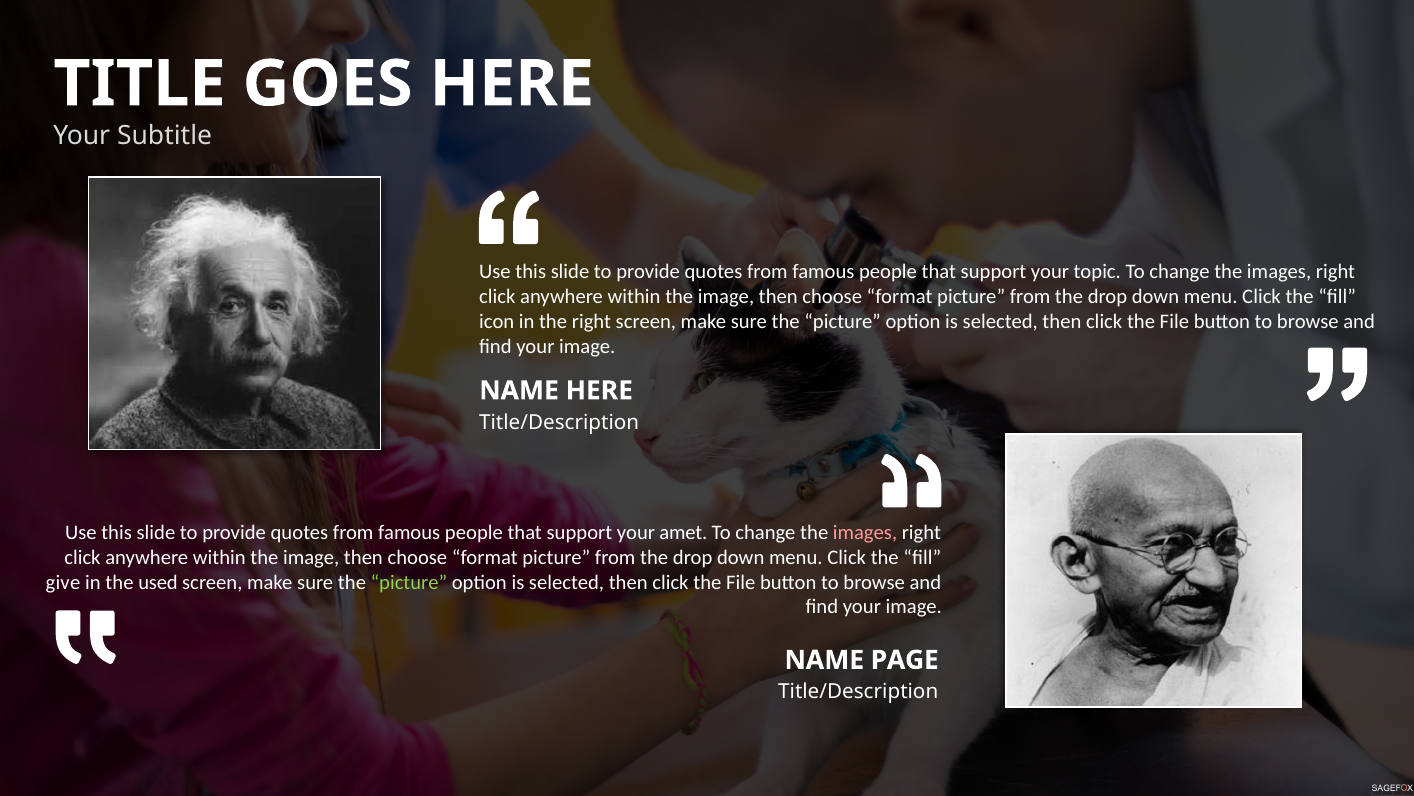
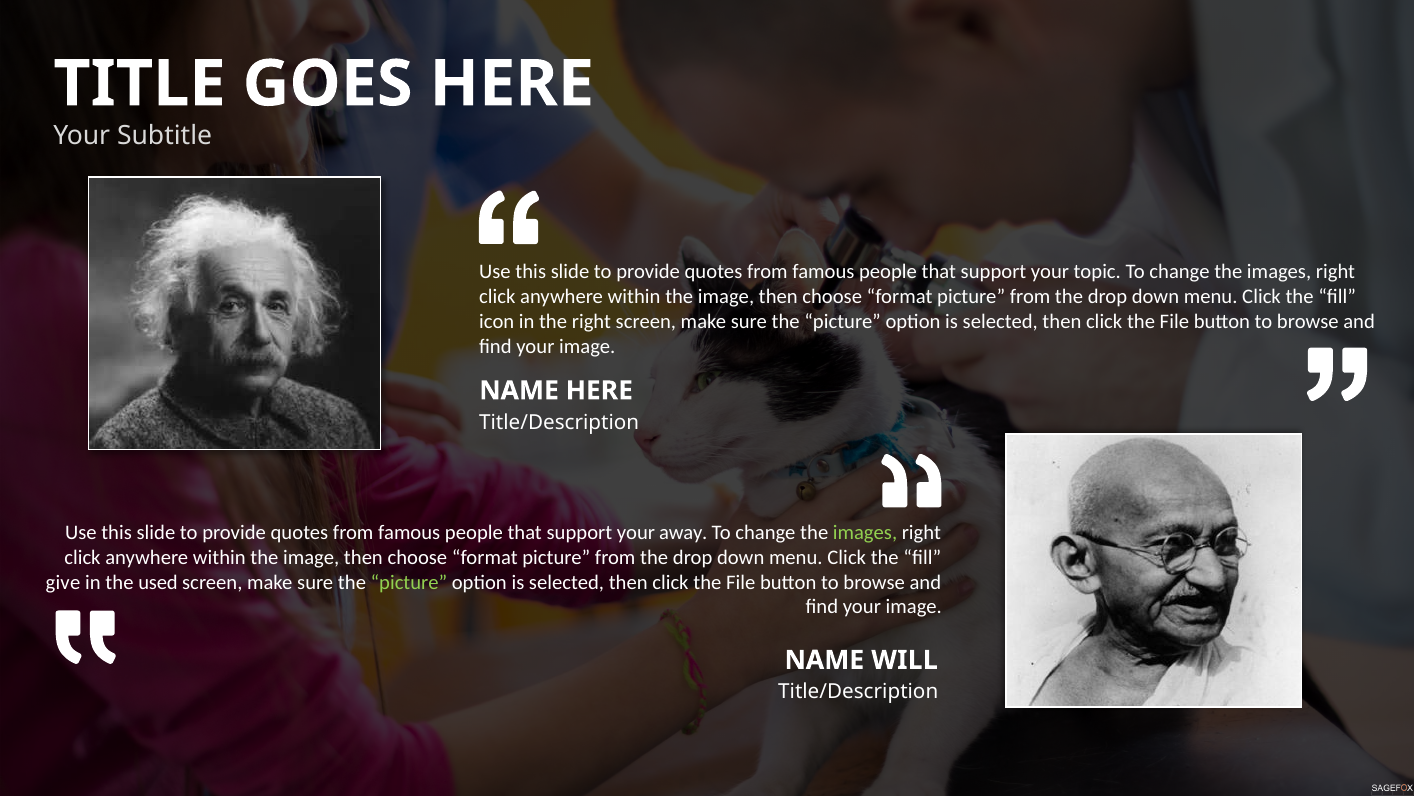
amet: amet -> away (683, 532)
images colour: pink -> light green (865, 532)
PAGE: PAGE -> WILL (904, 659)
